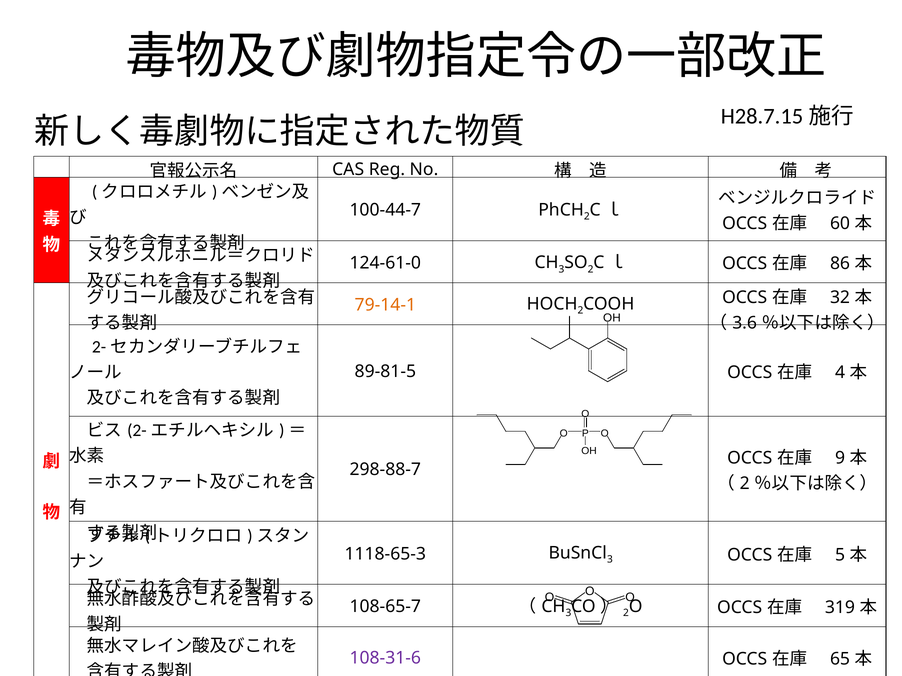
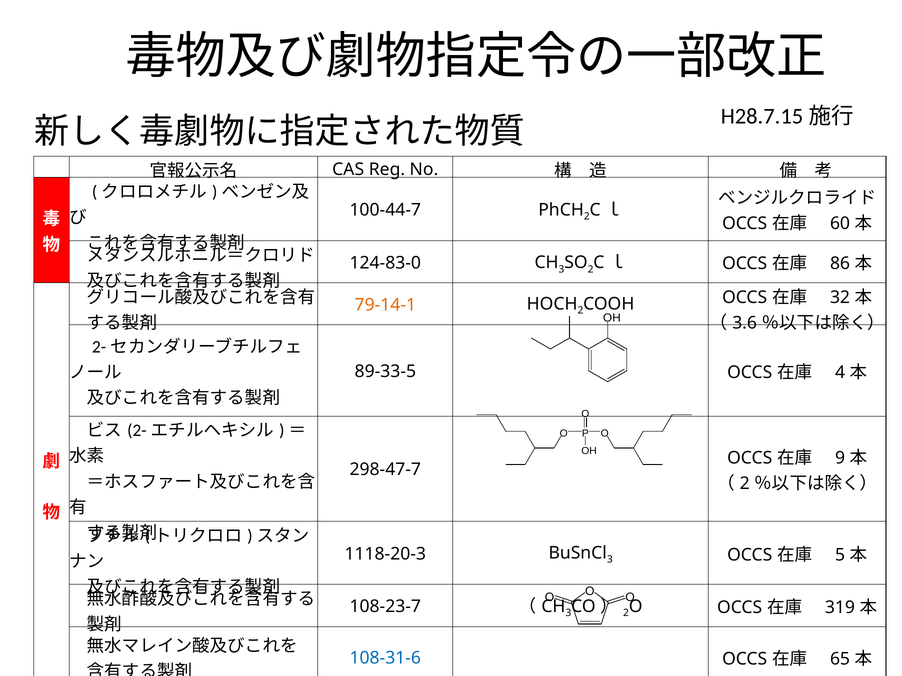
124-61-0: 124-61-0 -> 124-83-0 (385, 263)
89-81-5: 89-81-5 -> 89-33-5 (385, 372)
298-88-7: 298-88-7 -> 298-47-7 (385, 470)
1118-65-3: 1118-65-3 -> 1118-20-3 (385, 554)
108-65-7: 108-65-7 -> 108-23-7 (385, 607)
108-31-6 colour: purple -> blue (385, 659)
